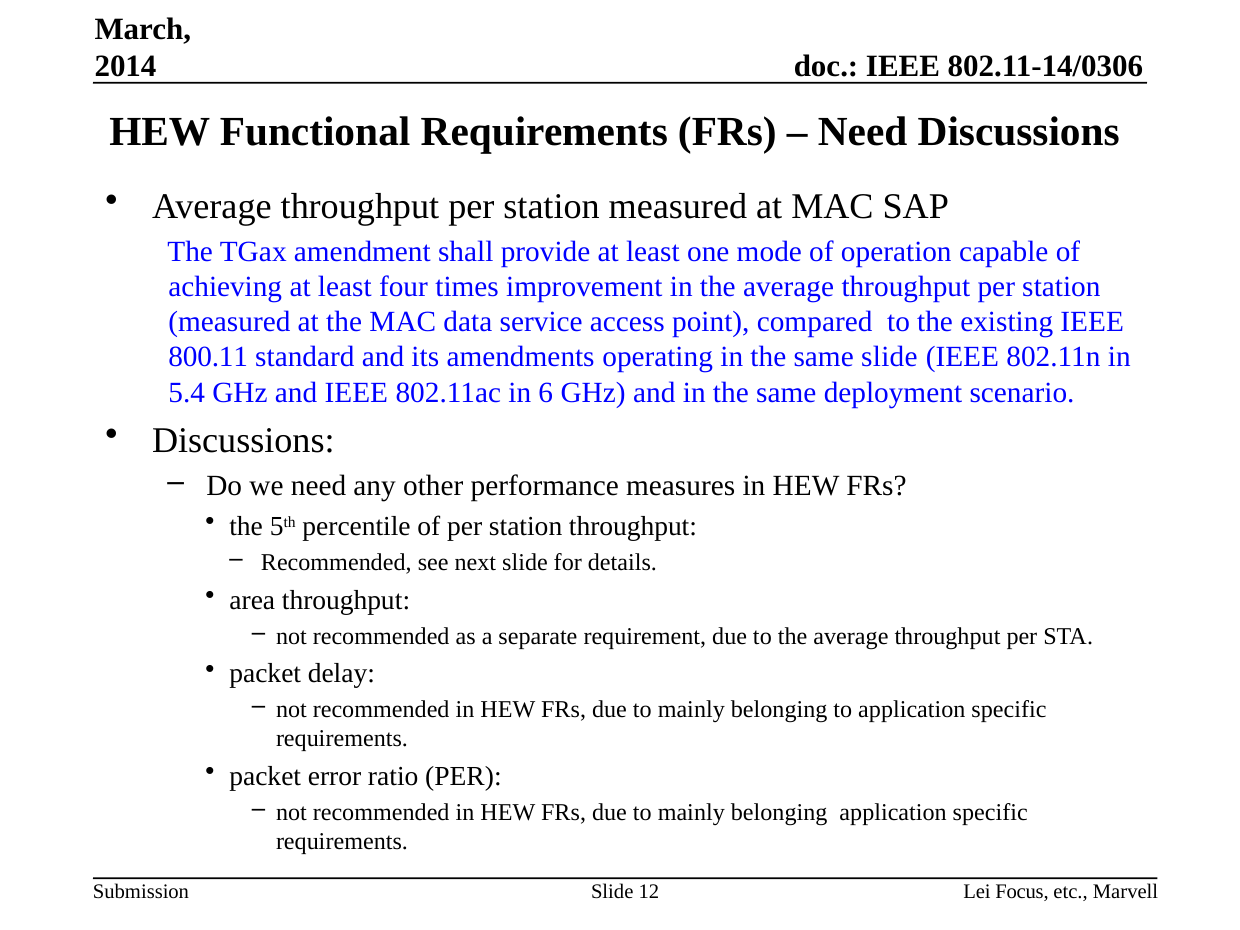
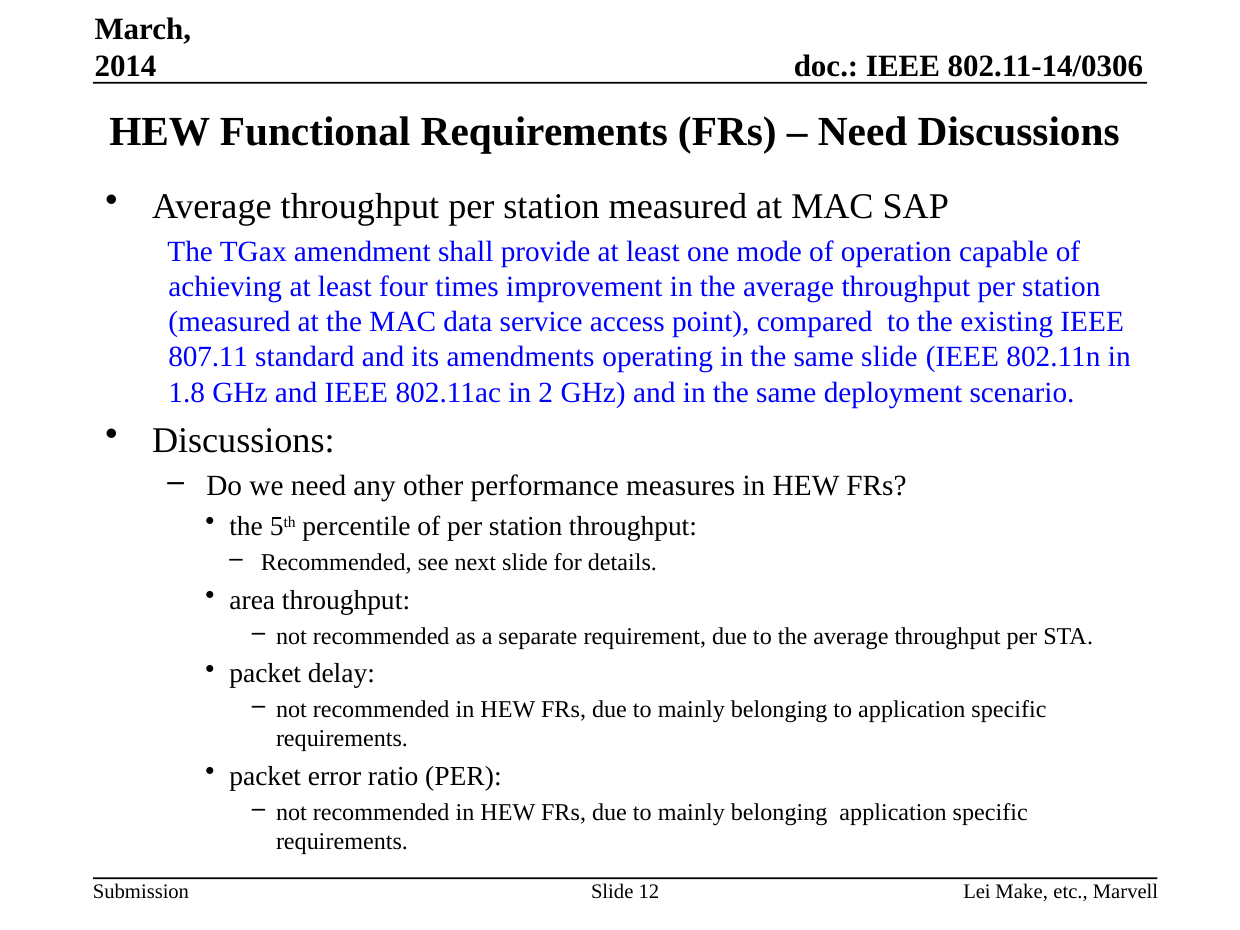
800.11: 800.11 -> 807.11 (208, 357)
5.4: 5.4 -> 1.8 (187, 392)
6: 6 -> 2 (546, 392)
Focus: Focus -> Make (1022, 892)
